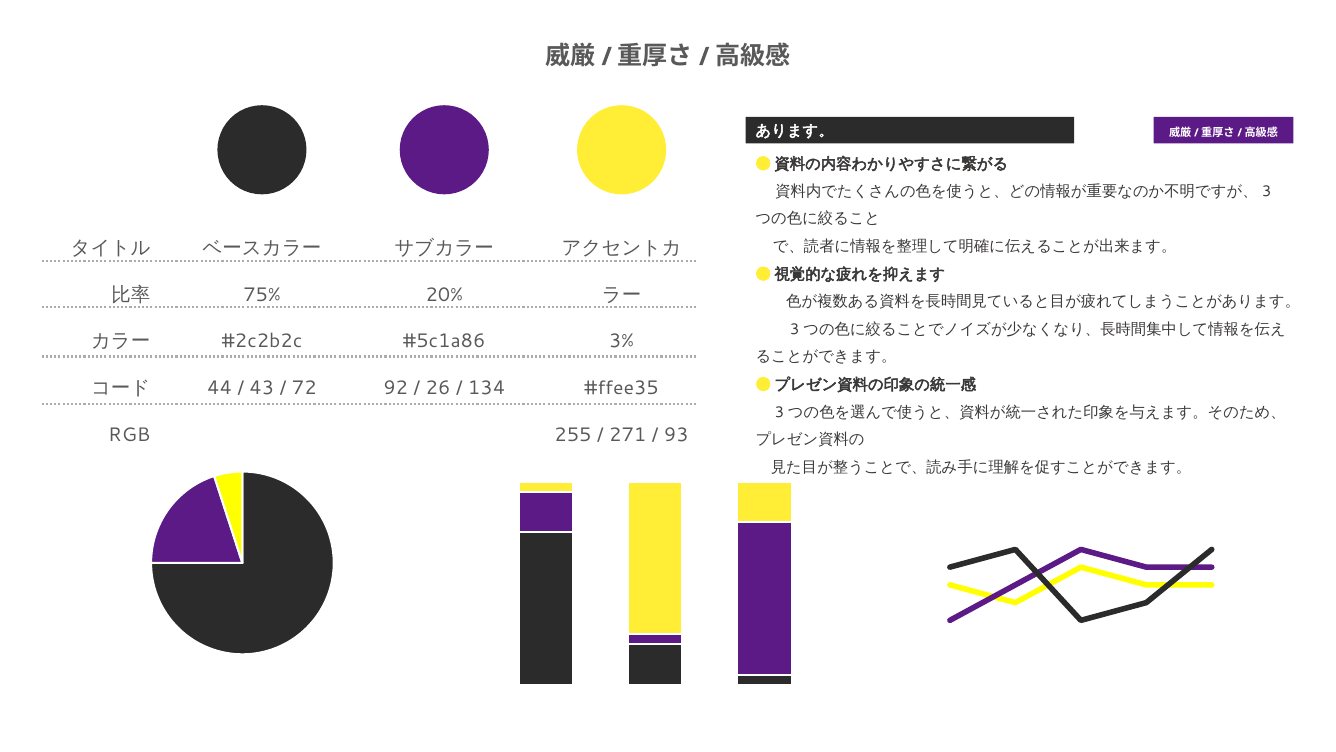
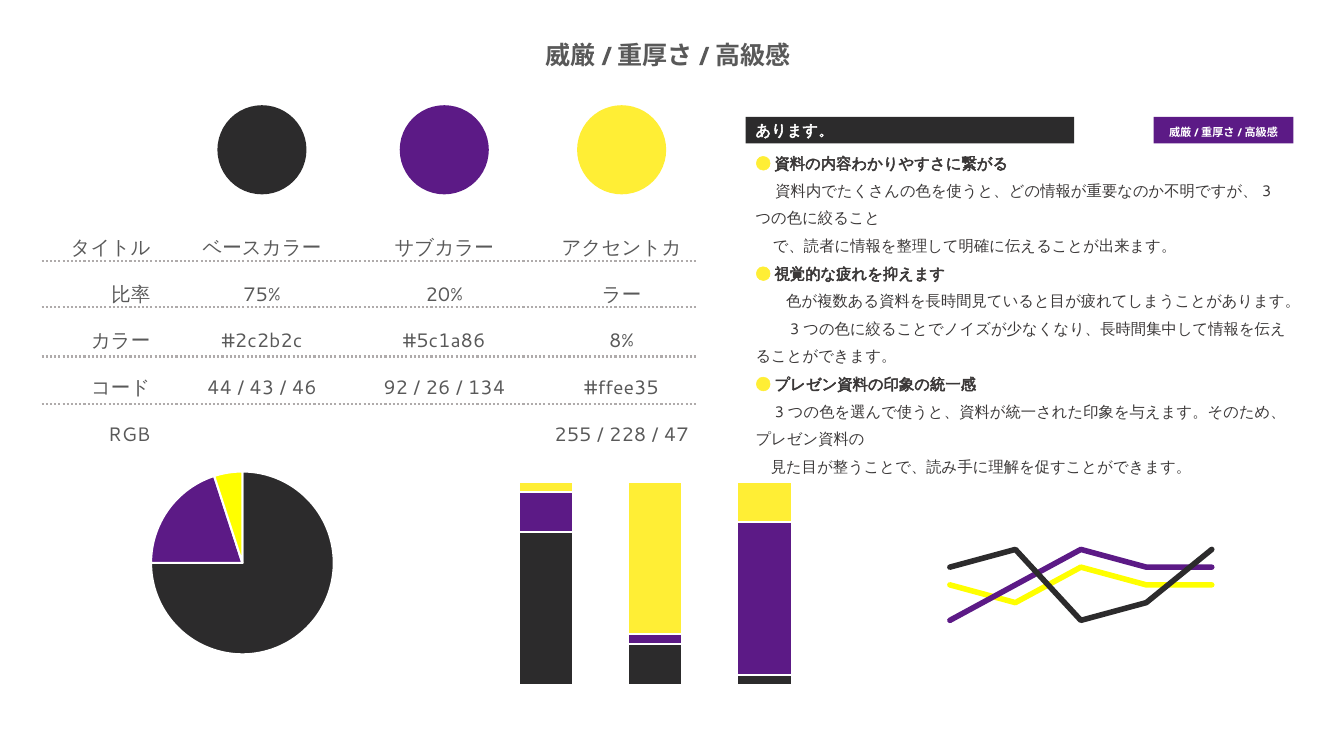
3%: 3% -> 8% (622, 341)
72: 72 -> 46 (304, 388)
271: 271 -> 228 (628, 435)
93: 93 -> 47 (676, 435)
